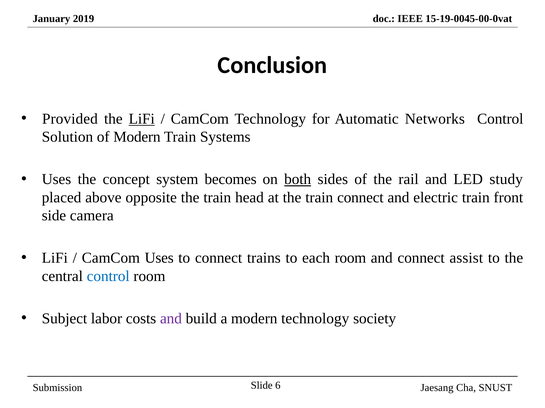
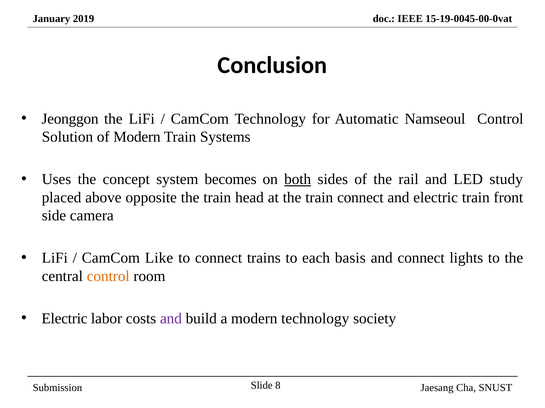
Provided: Provided -> Jeonggon (70, 119)
LiFi underline: present -> none (142, 119)
Networks: Networks -> Namseoul (435, 119)
CamCom Uses: Uses -> Like (159, 258)
each room: room -> basis (350, 258)
assist: assist -> lights (466, 258)
control colour: blue -> orange (108, 277)
Subject: Subject -> Electric (65, 319)
6: 6 -> 8 (278, 386)
